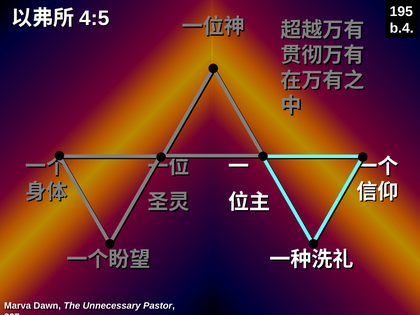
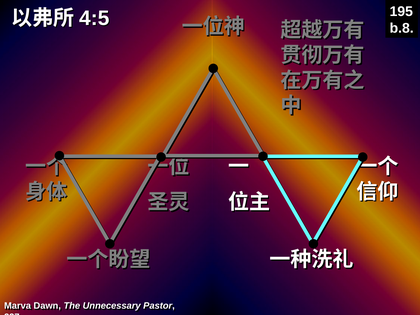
b.4: b.4 -> b.8 (402, 28)
